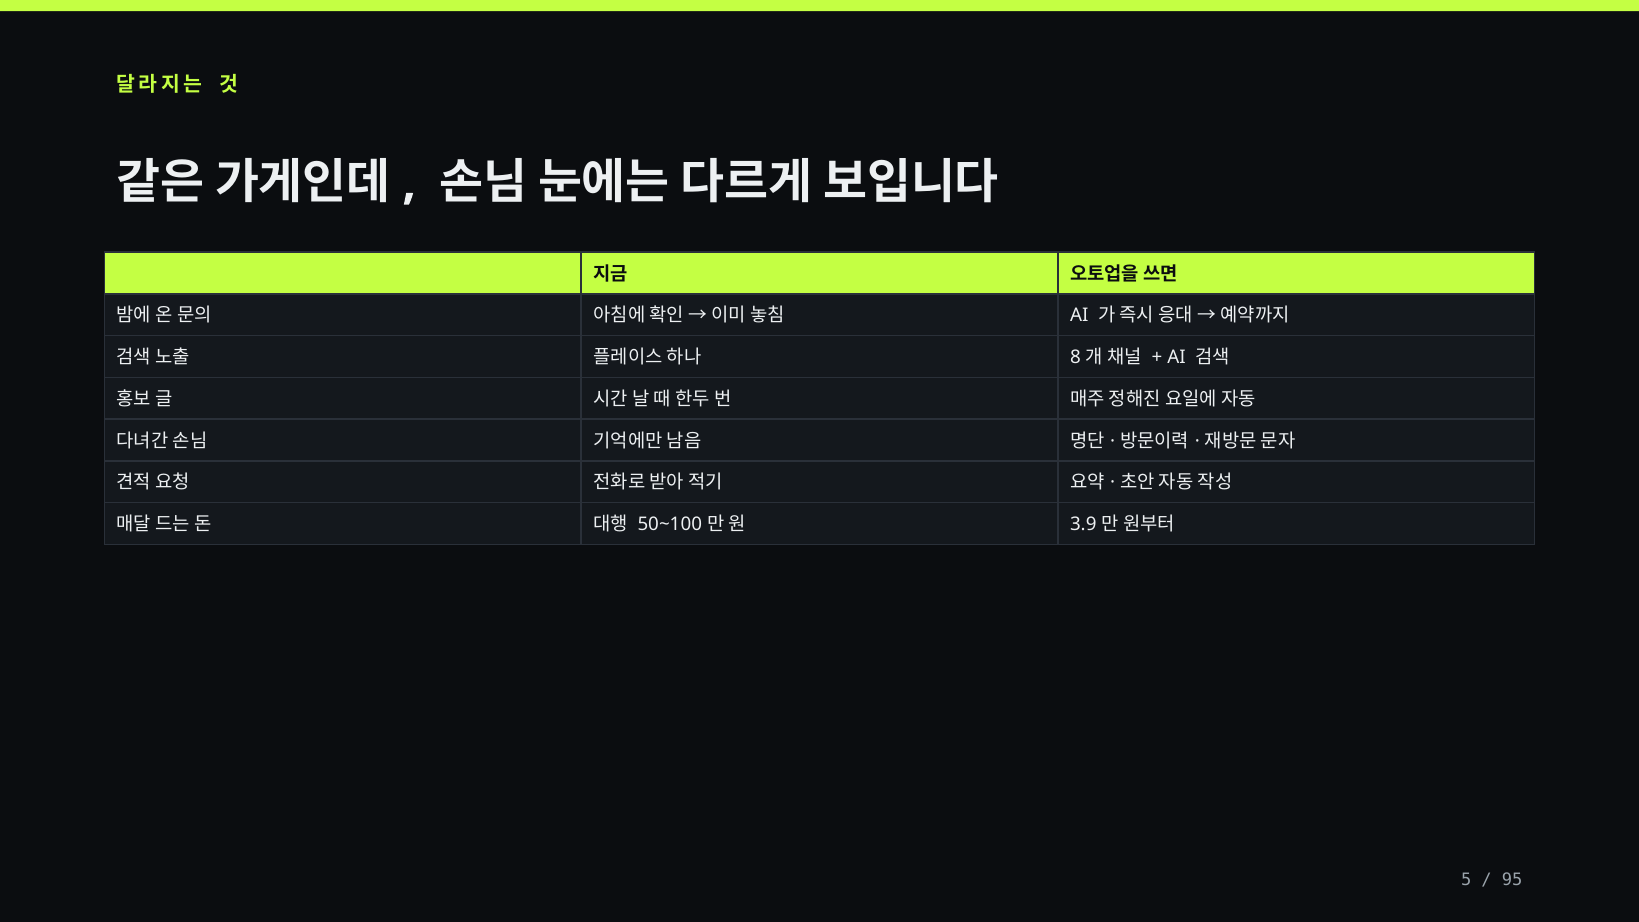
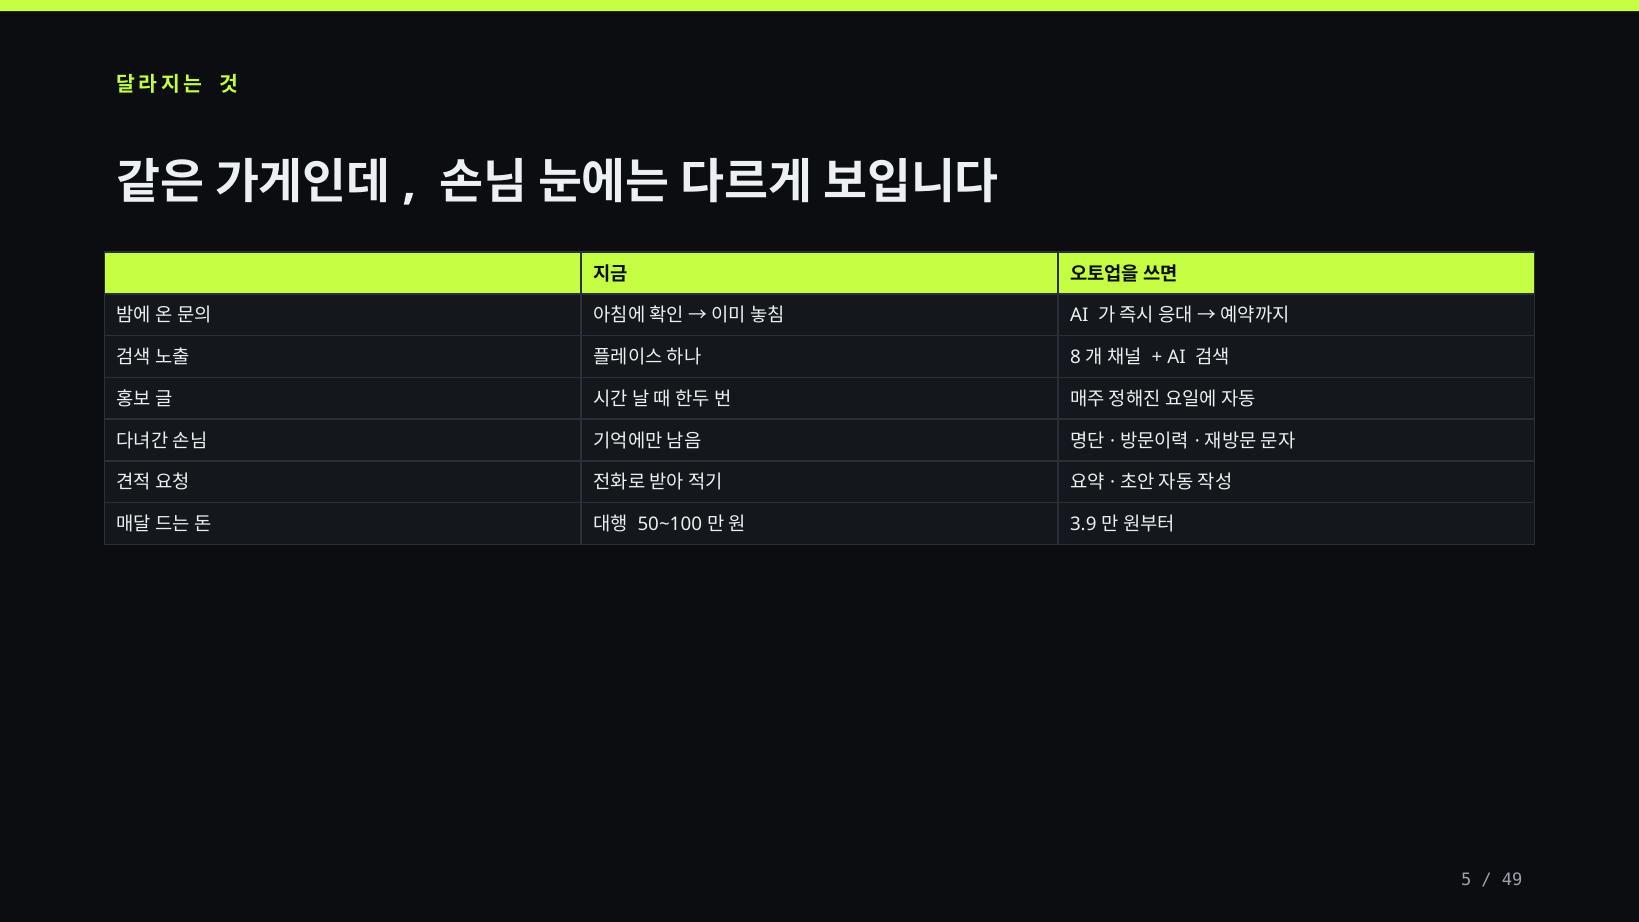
95: 95 -> 49 (1512, 880)
